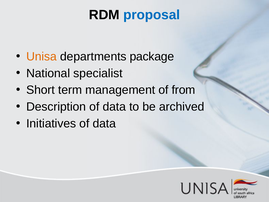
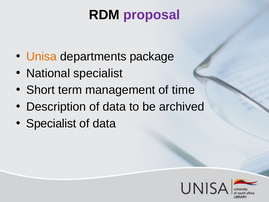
proposal colour: blue -> purple (152, 15)
from: from -> time (183, 90)
Initiatives: Initiatives -> Specialist (51, 123)
